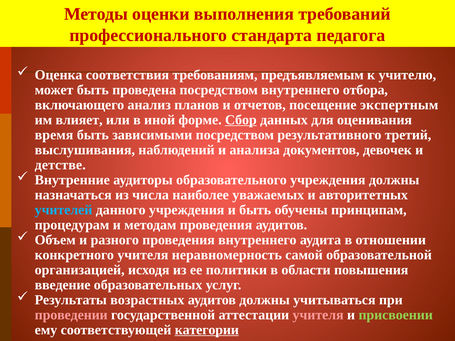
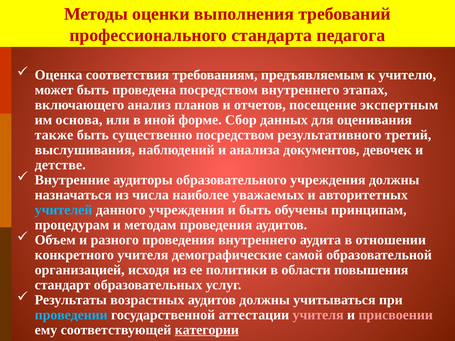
отбора: отбора -> этапах (365, 90)
влияет: влияет -> основа (79, 120)
Сбор underline: present -> none (241, 120)
время: время -> также (54, 135)
зависимыми: зависимыми -> существенно (152, 135)
неравномерность: неравномерность -> демографические (227, 255)
введение: введение -> стандарт (63, 285)
проведении colour: pink -> light blue (71, 315)
присвоении colour: light green -> pink (396, 315)
